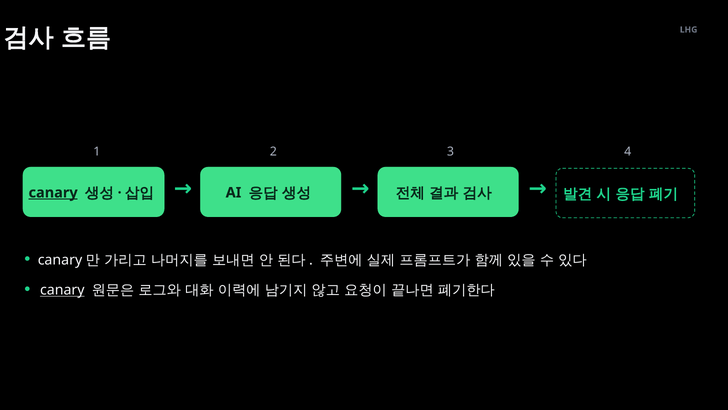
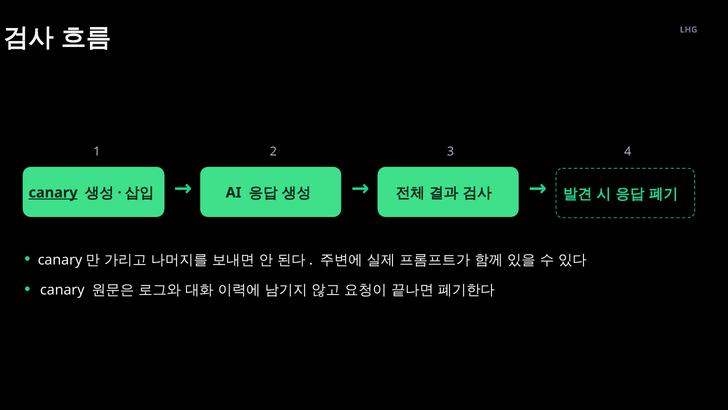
canary underline: present -> none (62, 290)
